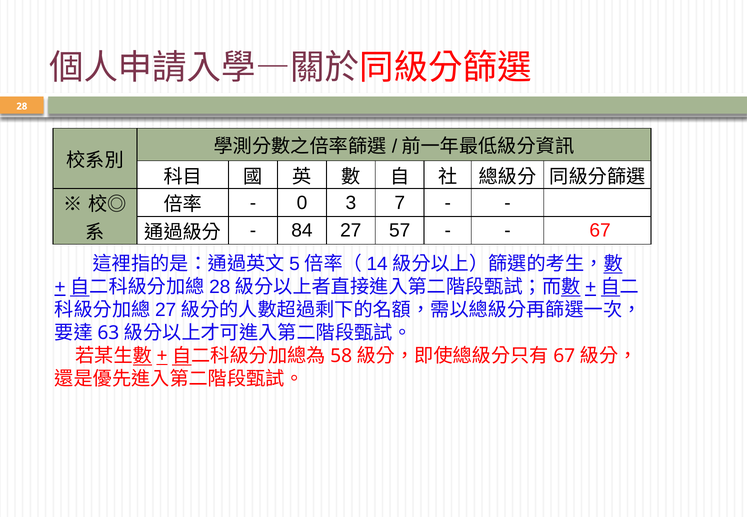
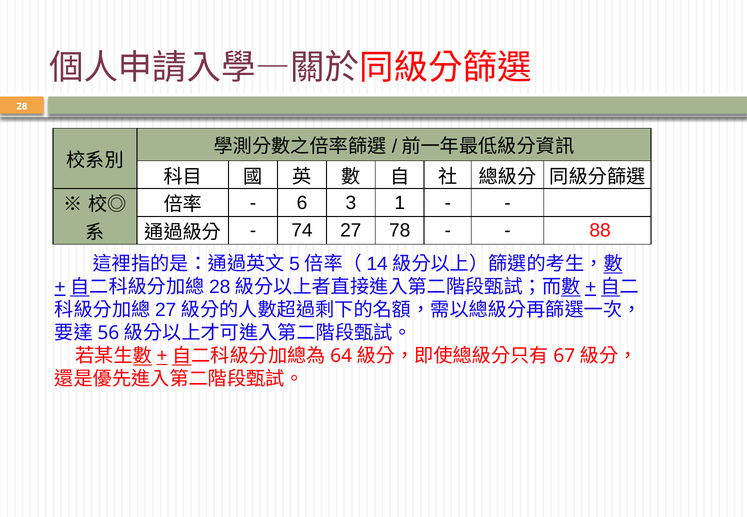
0: 0 -> 6 (302, 203)
7: 7 -> 1 (400, 203)
84: 84 -> 74 (302, 231)
57: 57 -> 78 (400, 231)
67: 67 -> 88 (600, 231)
63: 63 -> 56 (108, 333)
58: 58 -> 64 (341, 356)
